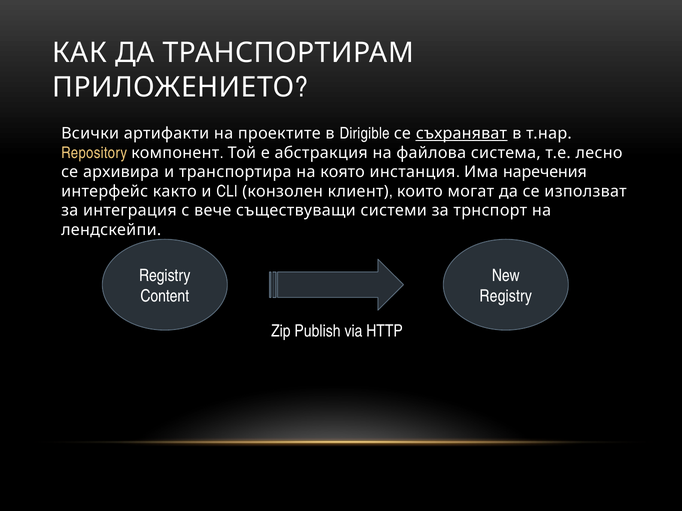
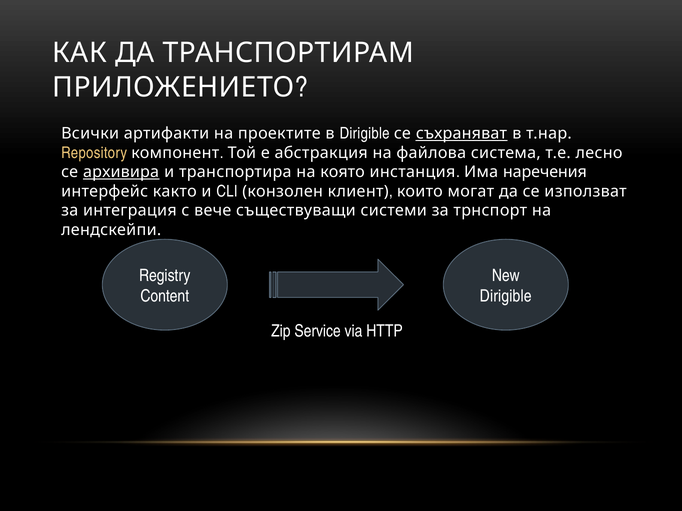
архивира underline: none -> present (121, 172)
Registry: Registry -> Dirigible (506, 296)
Publish: Publish -> Service (318, 331)
